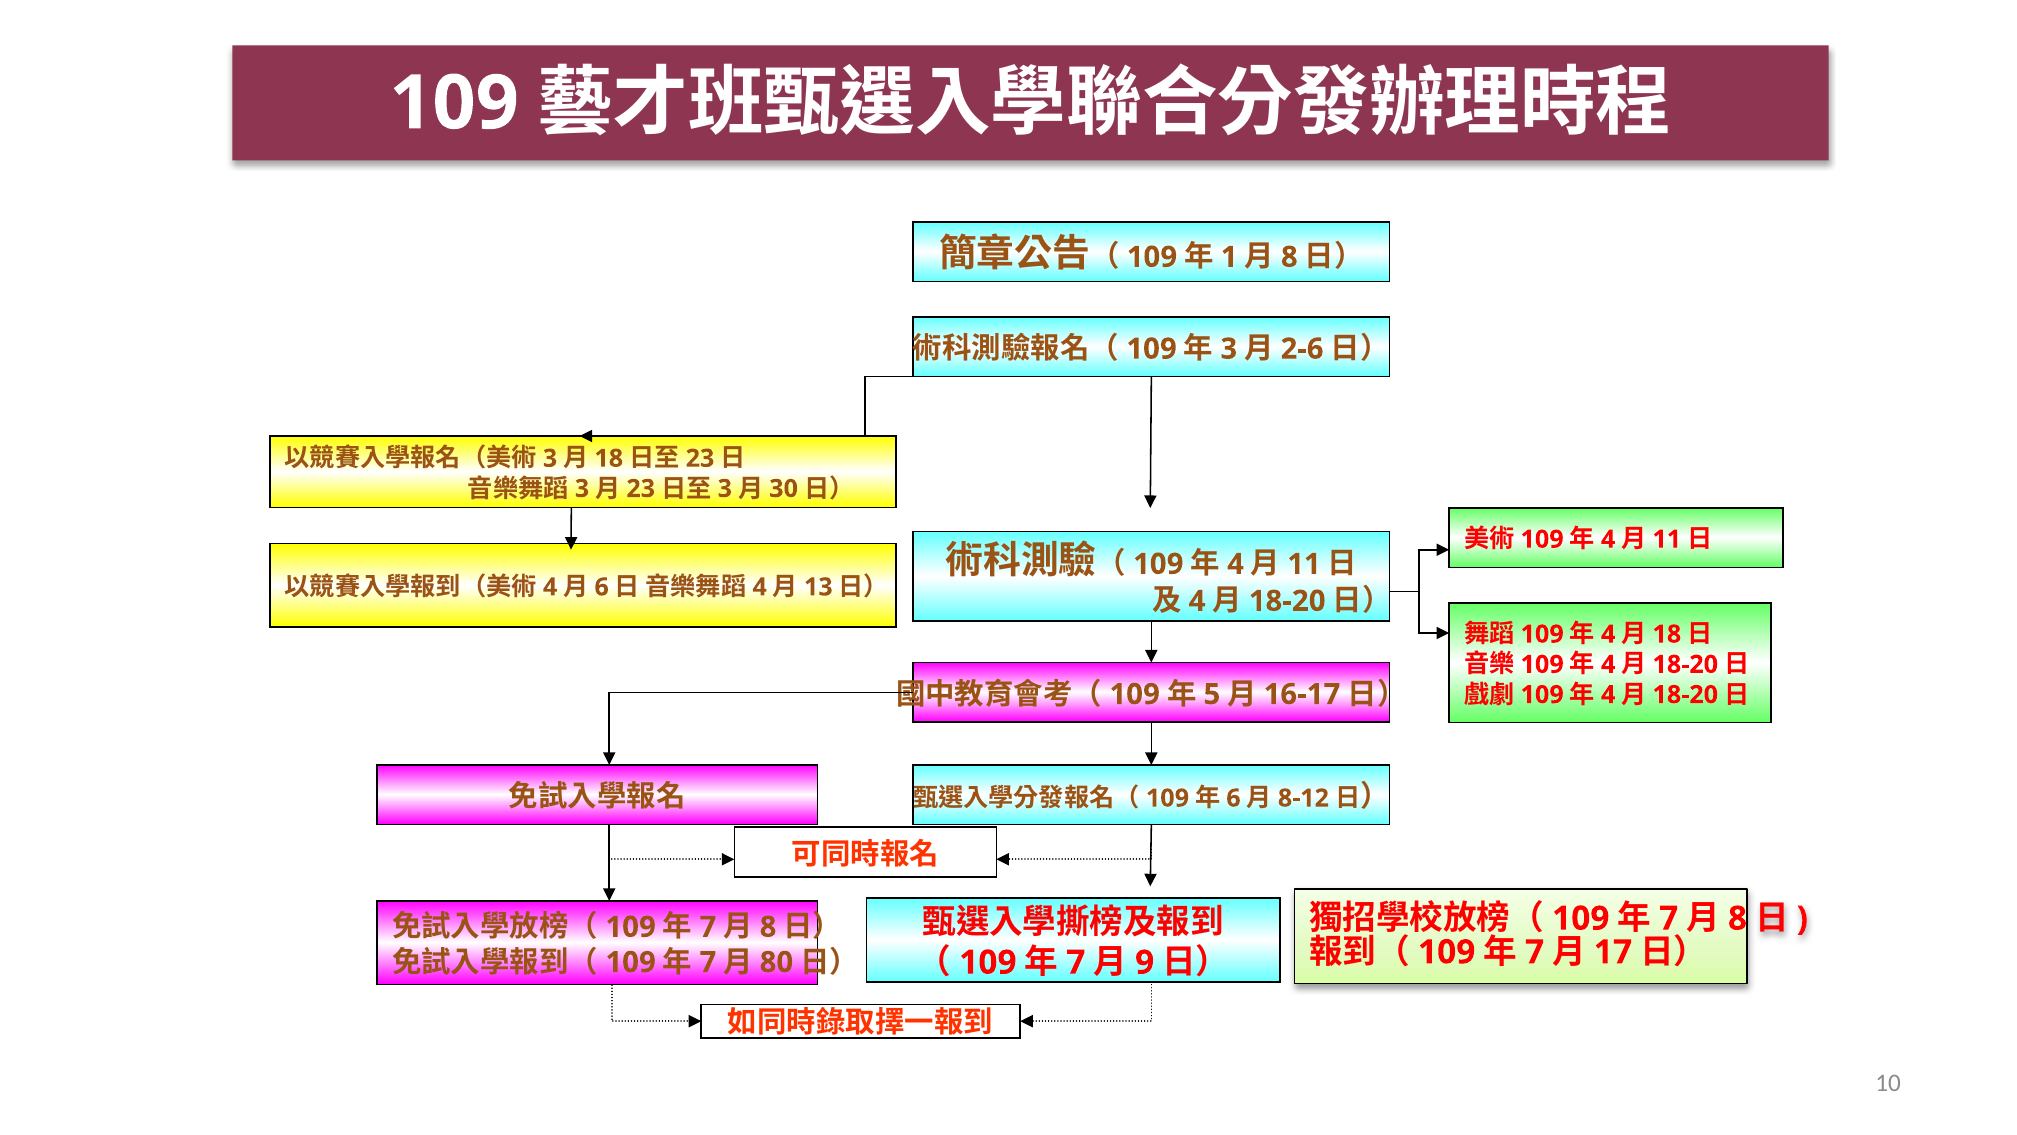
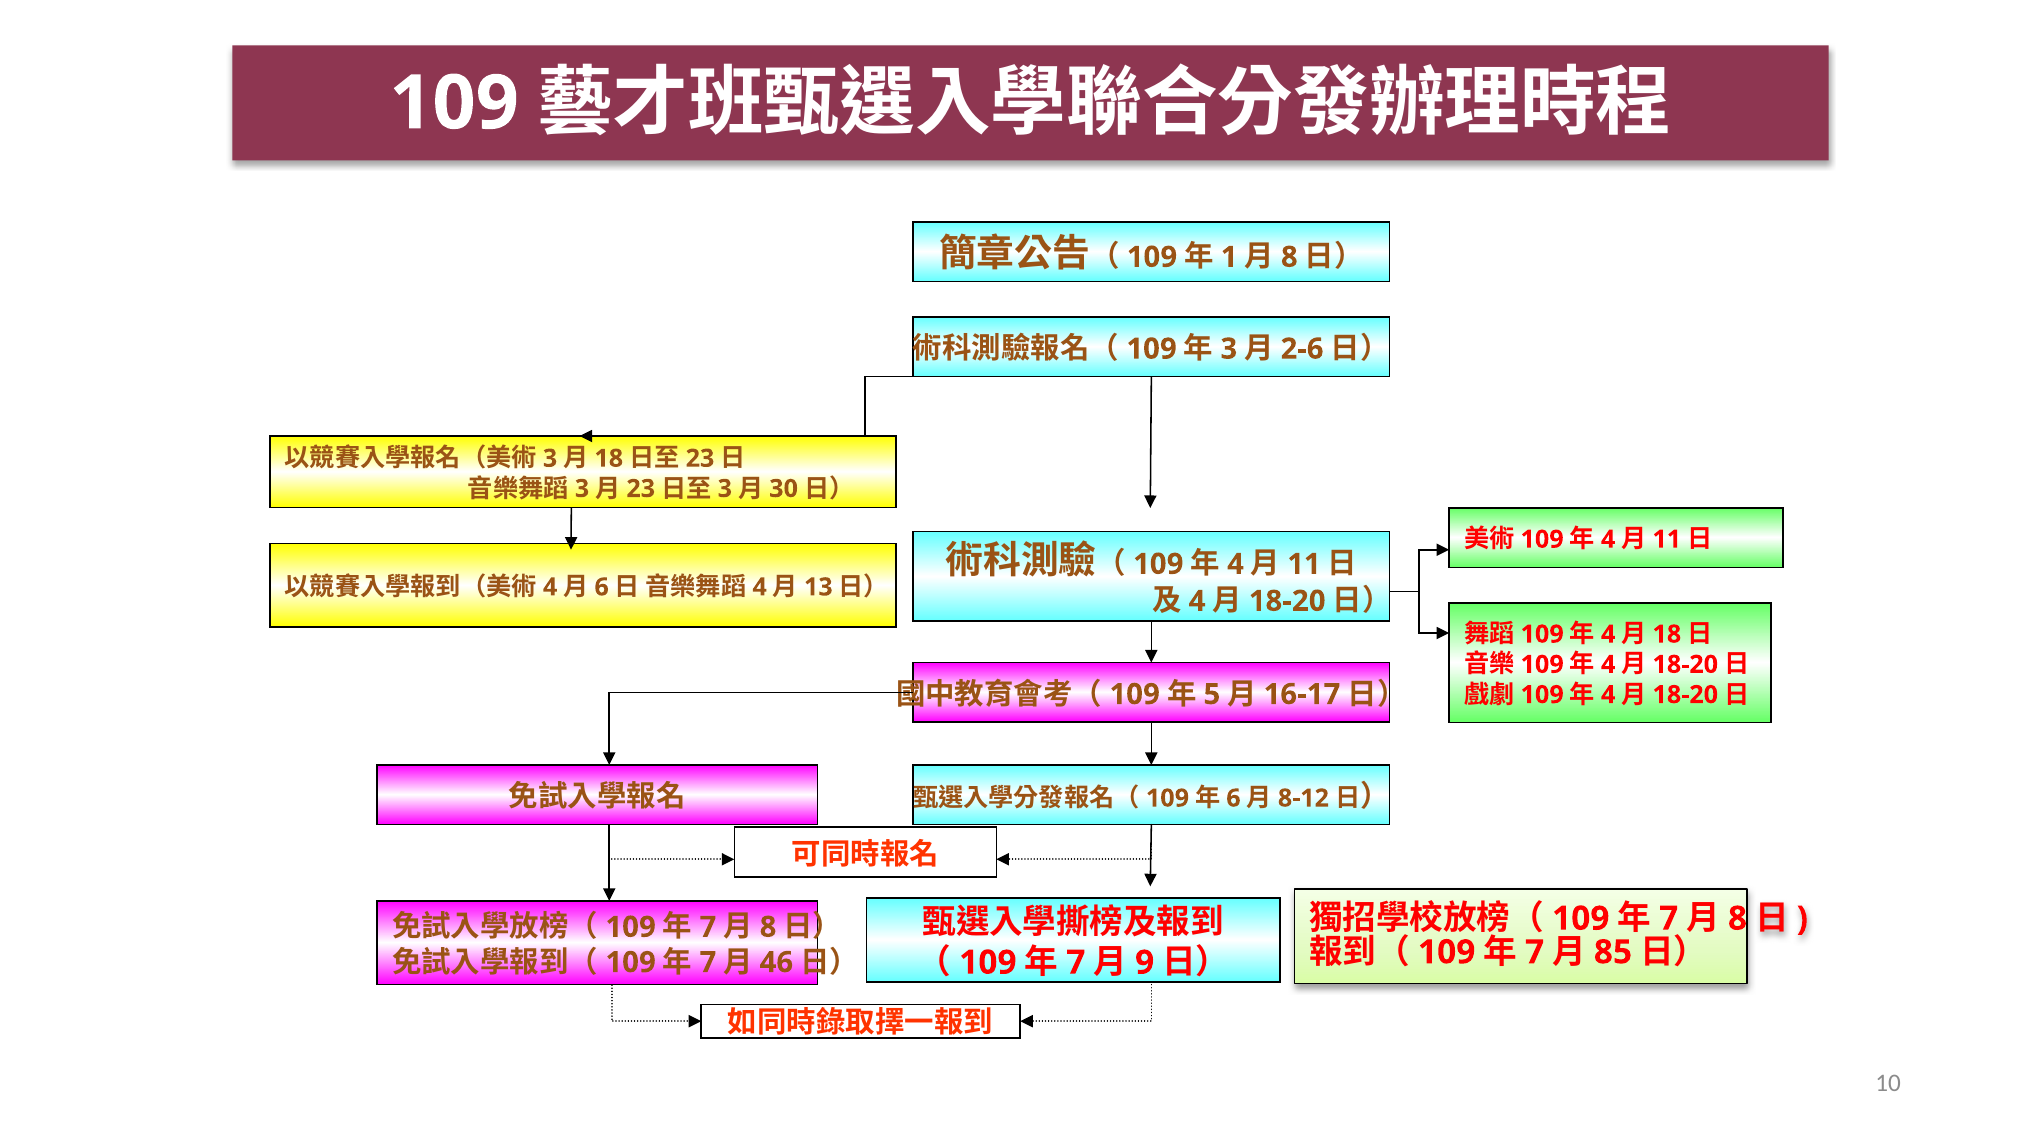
17: 17 -> 85 (1613, 952)
80: 80 -> 46 (776, 962)
